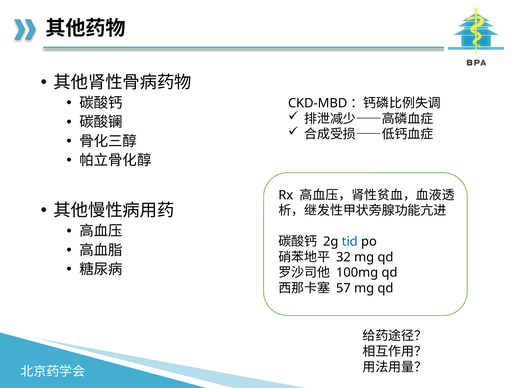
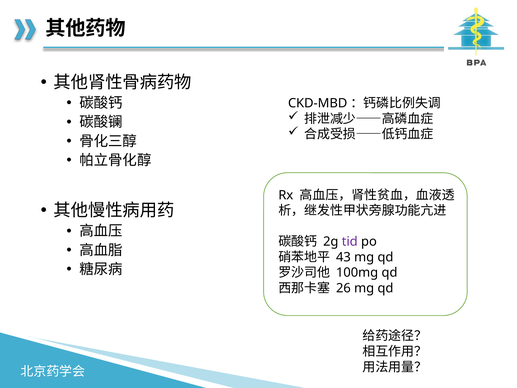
tid colour: blue -> purple (350, 242)
32: 32 -> 43 (343, 257)
57: 57 -> 26 (343, 288)
